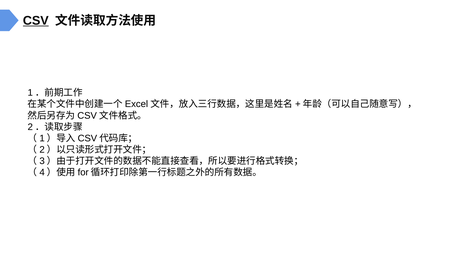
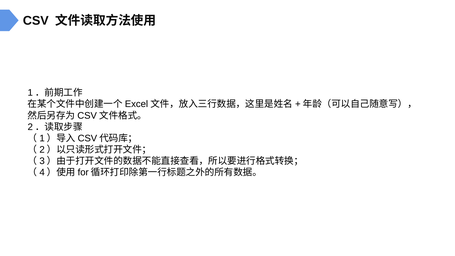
CSV underline: present -> none (36, 21)
